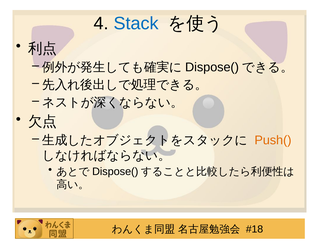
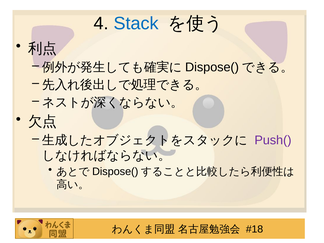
Push( colour: orange -> purple (273, 140)
